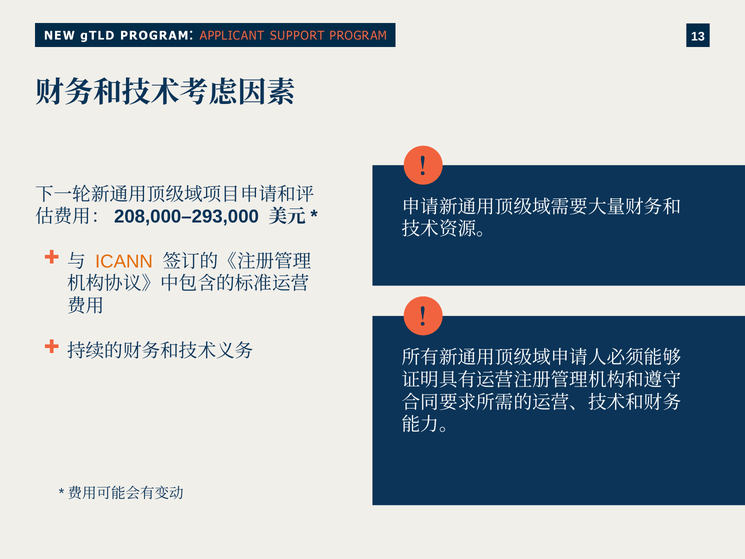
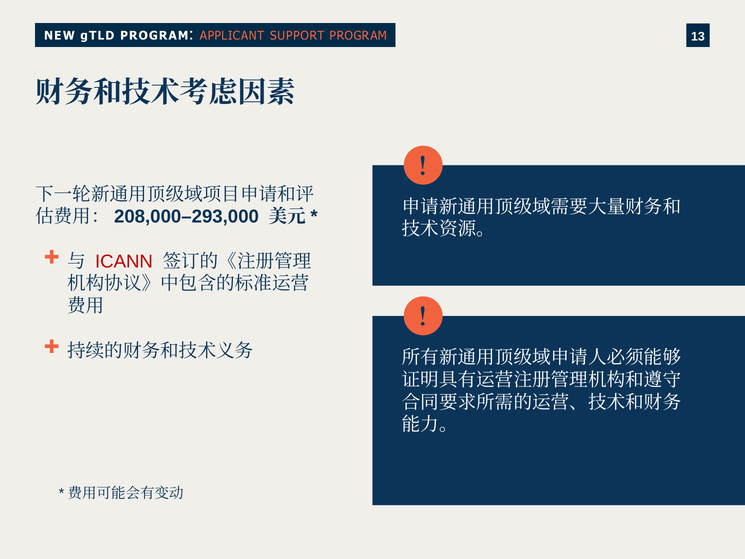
ICANN colour: orange -> red (124, 261)
